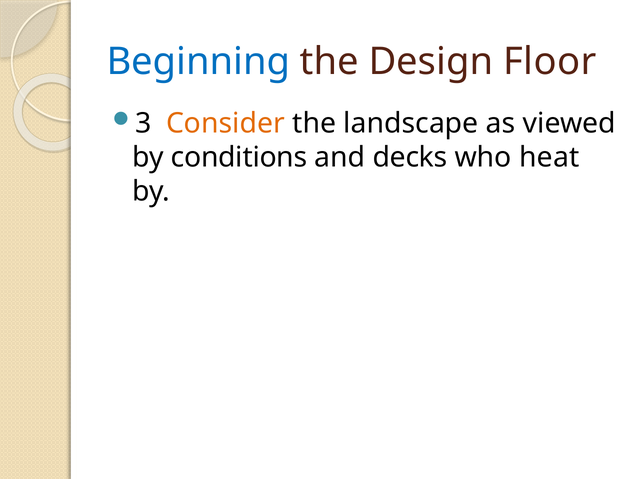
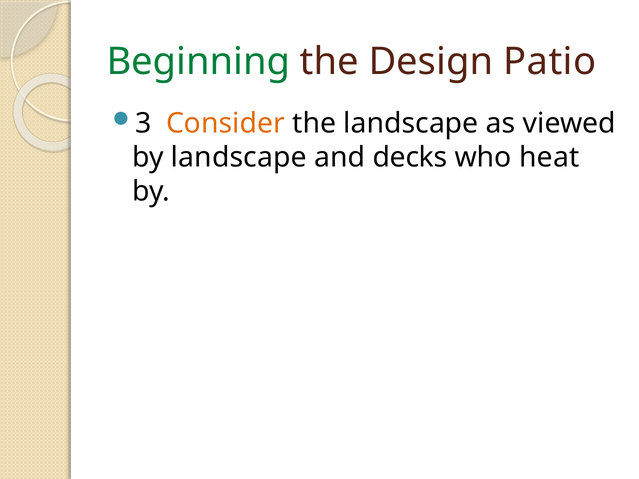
Beginning colour: blue -> green (198, 62)
Floor: Floor -> Patio (550, 62)
by conditions: conditions -> landscape (239, 157)
